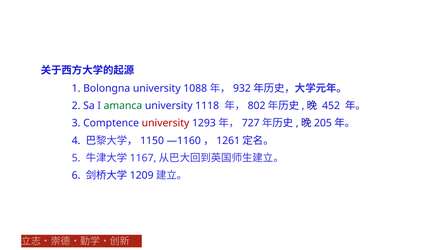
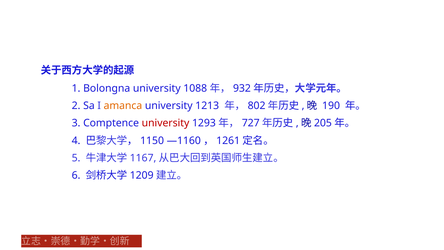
amanca colour: green -> orange (123, 106)
1118: 1118 -> 1213 (207, 106)
452: 452 -> 190 (331, 106)
